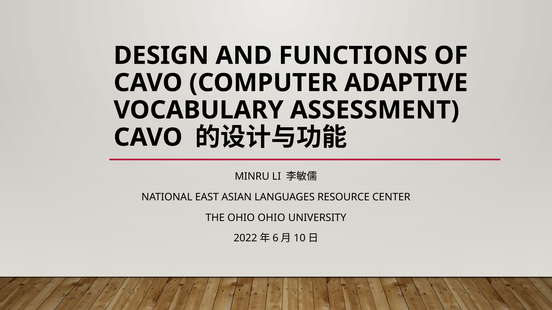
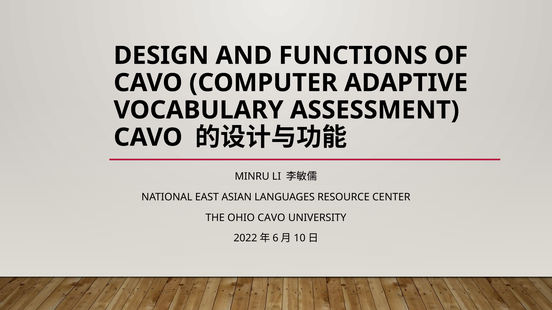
OHIO OHIO: OHIO -> CAVO (271, 218)
